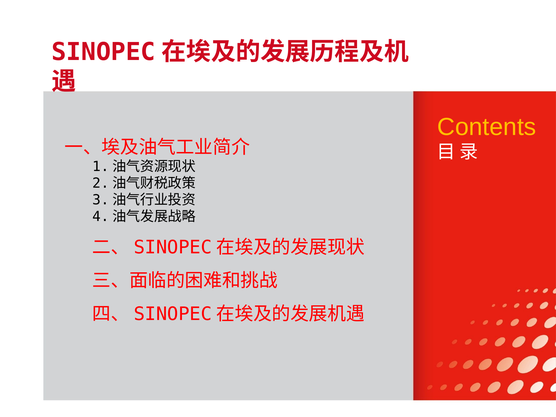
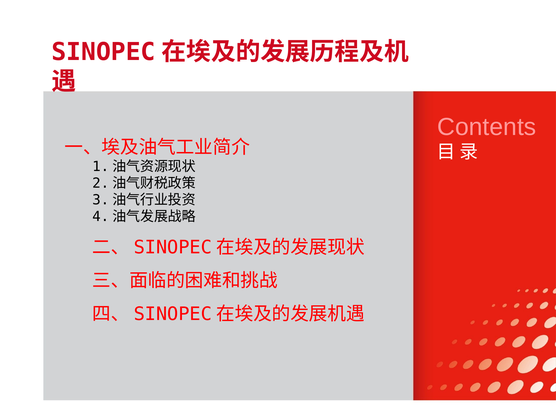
Contents colour: yellow -> pink (487, 127)
